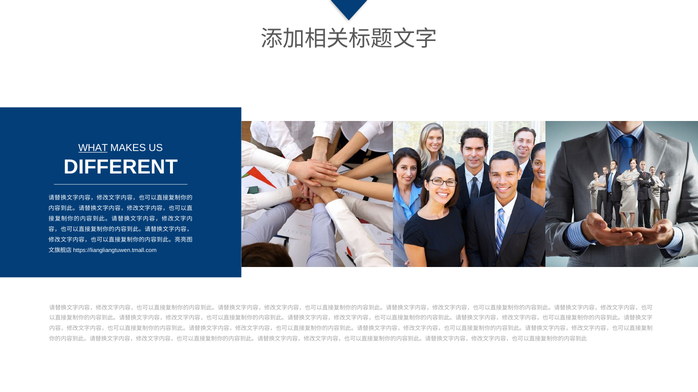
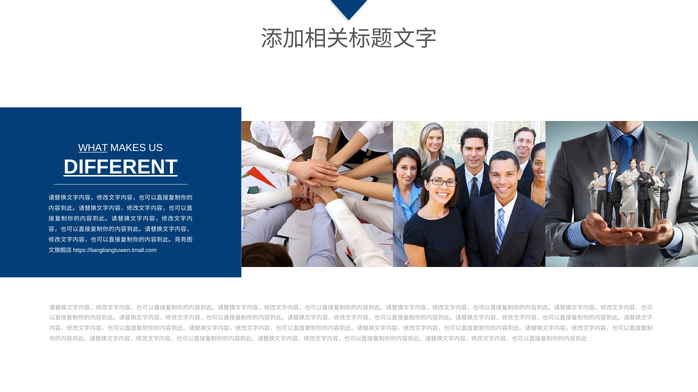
DIFFERENT underline: none -> present (121, 167)
